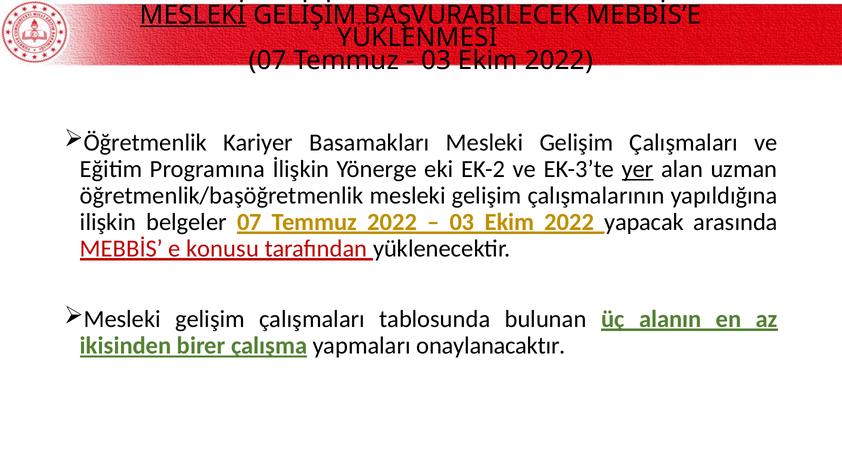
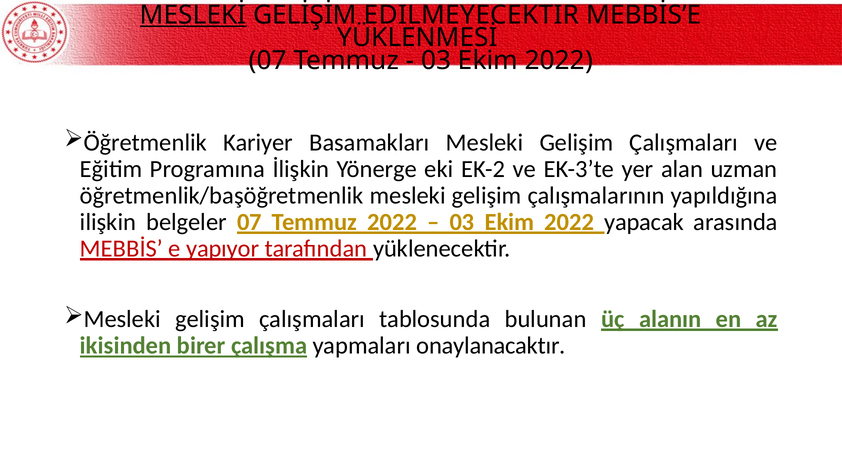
BAŞVURABILECEK: BAŞVURABILECEK -> EDILMEYECEKTIR (471, 15)
yer underline: present -> none (638, 169)
konusu: konusu -> yapıyor (223, 248)
